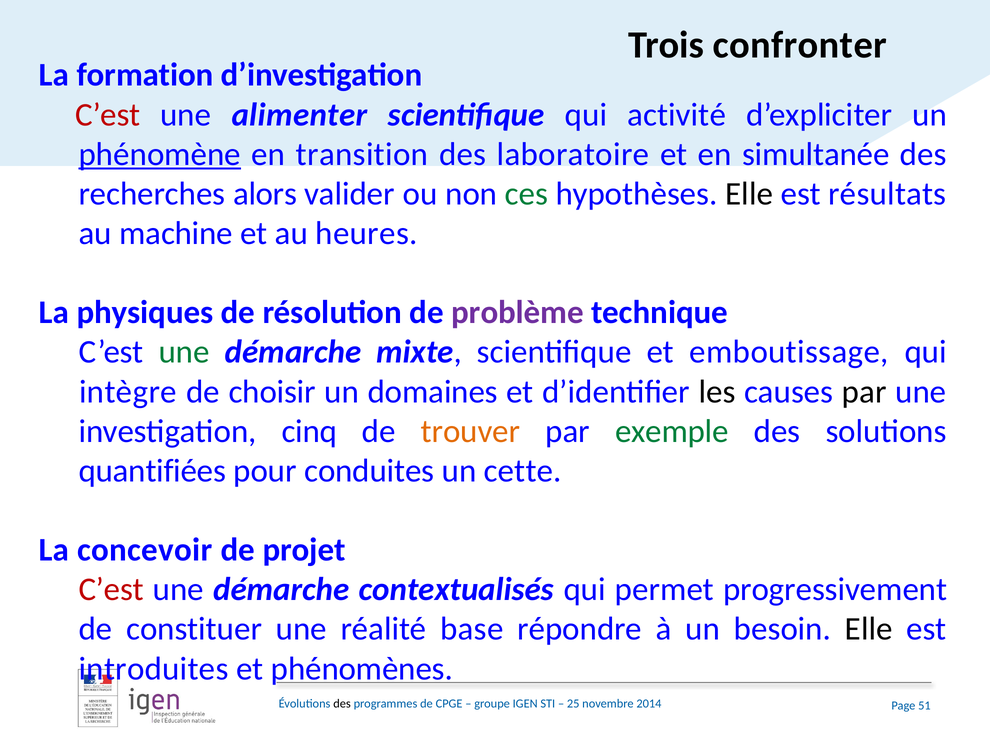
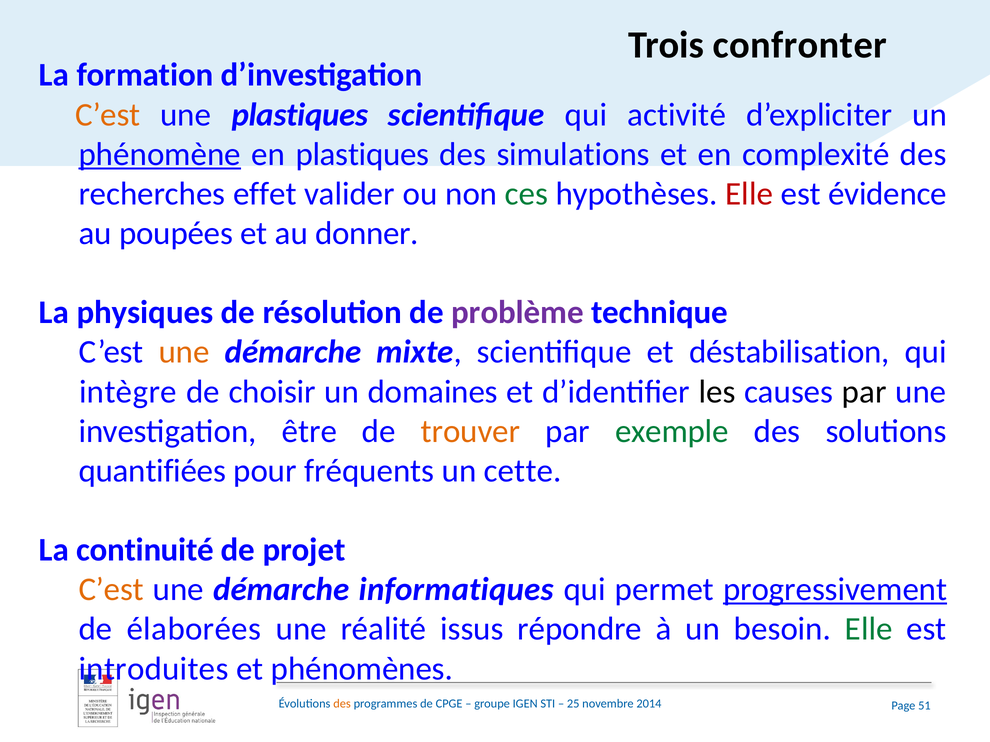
C’est colour: red -> orange (108, 115)
une alimenter: alimenter -> plastiques (300, 115)
en transition: transition -> plastiques (362, 154)
laboratoire: laboratoire -> simulations (573, 154)
simultanée: simultanée -> complexité (816, 154)
alors: alors -> effet (265, 194)
Elle colour: black -> red (749, 194)
résultats: résultats -> évidence (888, 194)
machine: machine -> poupées (176, 234)
heures: heures -> donner (367, 234)
une colour: green -> orange (184, 352)
emboutissage: emboutissage -> déstabilisation (789, 352)
cinq: cinq -> être (309, 432)
conduites: conduites -> fréquents (369, 471)
concevoir: concevoir -> continuité (145, 550)
C’est colour: red -> orange (111, 590)
contextualisés: contextualisés -> informatiques (456, 590)
progressivement underline: none -> present (835, 590)
constituer: constituer -> élaborées (194, 630)
base: base -> issus (472, 630)
Elle colour: black -> green (869, 630)
des colour: black -> orange (342, 704)
